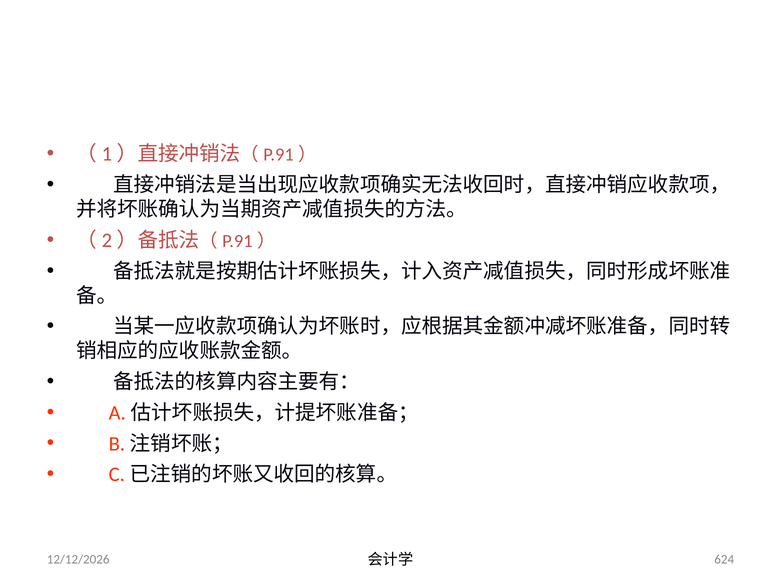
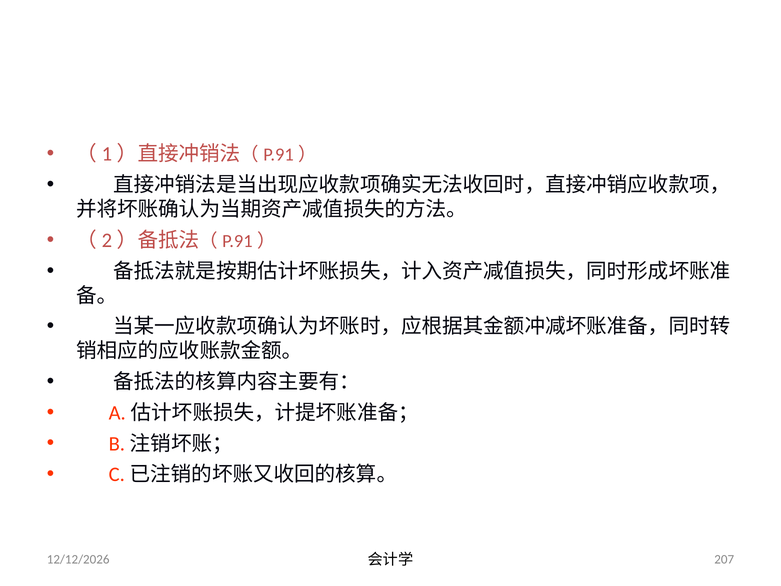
624: 624 -> 207 (724, 559)
